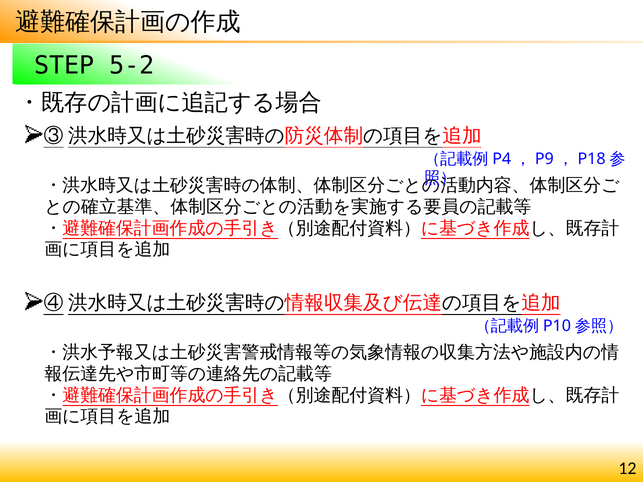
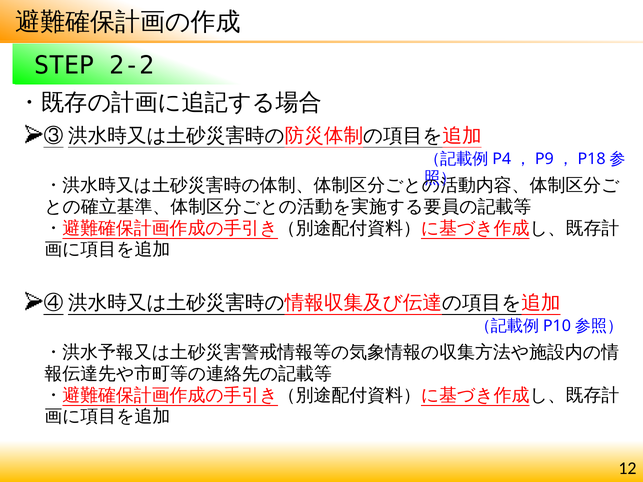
5-2: 5-2 -> 2-2 (132, 66)
